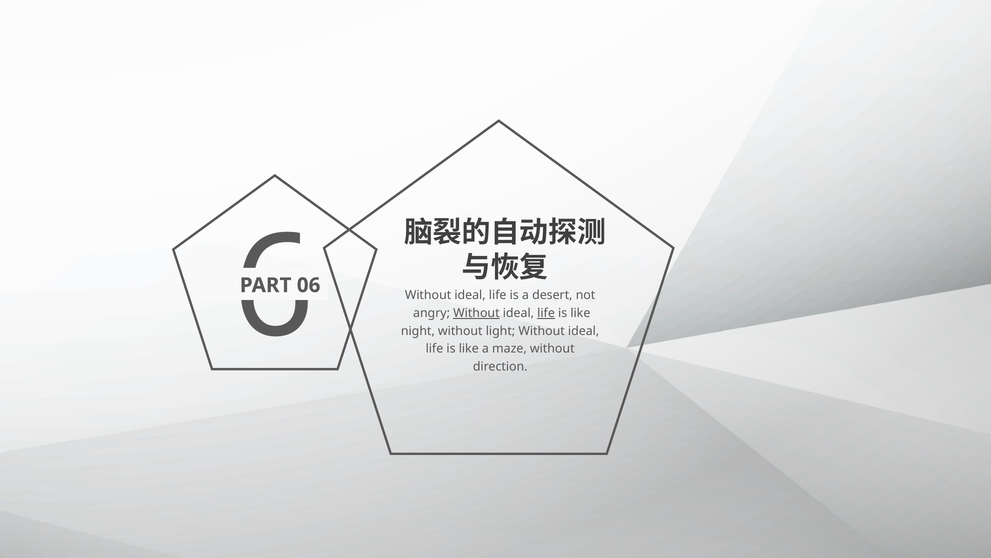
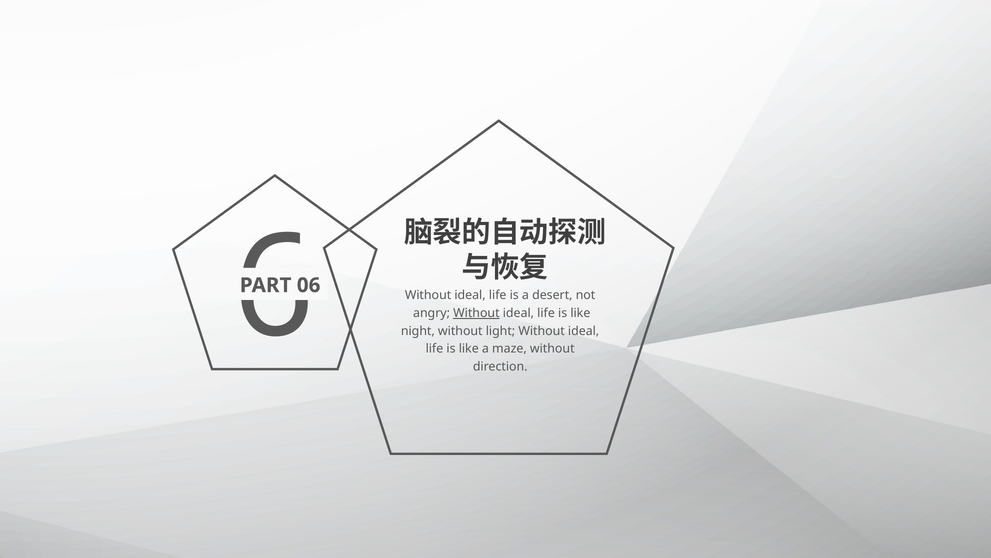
life underline: present -> none (546, 313)
